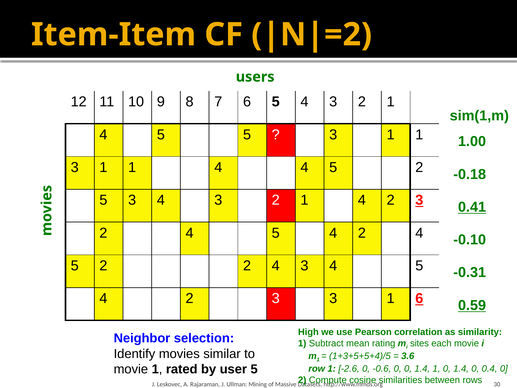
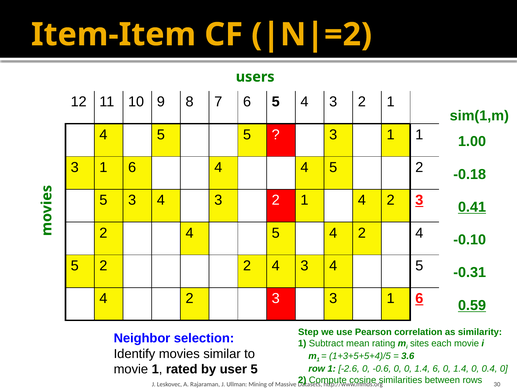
1: 1 -> 6 (132, 167)
High: High -> Step (308, 332)
1.4 1: 1 -> 6 (436, 369)
